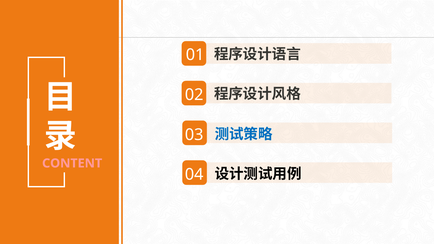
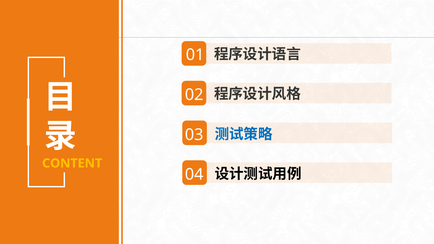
CONTENT colour: pink -> yellow (72, 163)
